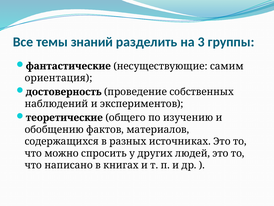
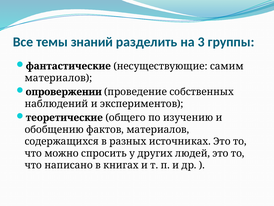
ориентация: ориентация -> материалов (58, 78)
достоверность: достоверность -> опровержении (64, 92)
